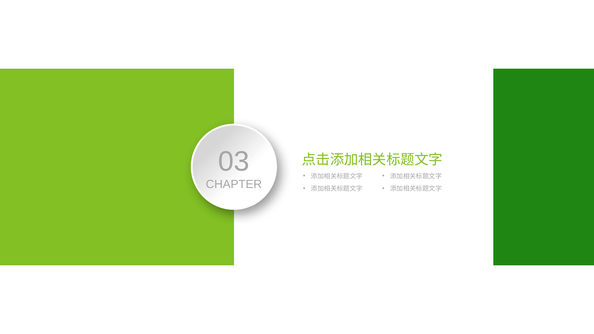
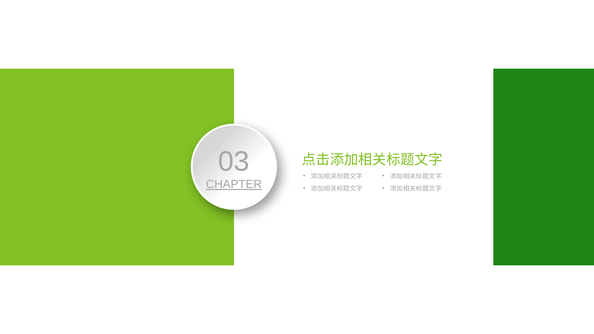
CHAPTER underline: none -> present (234, 185)
